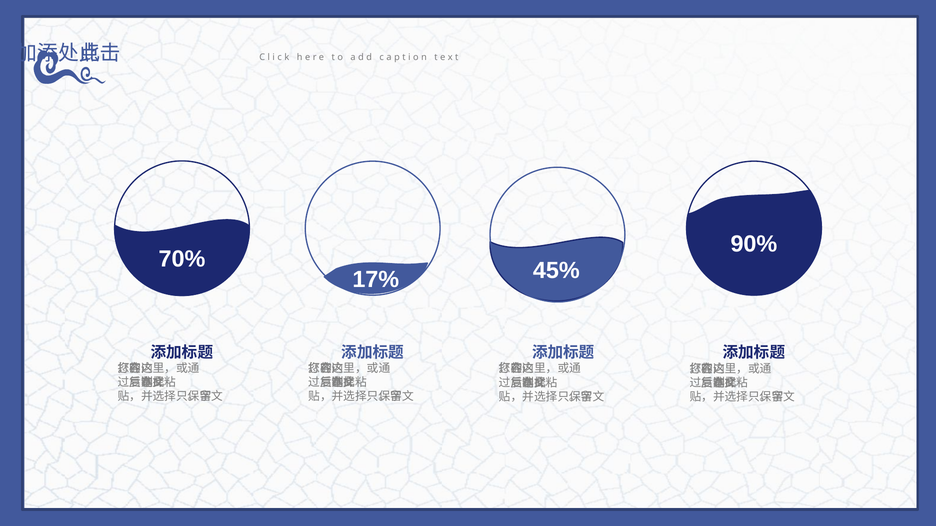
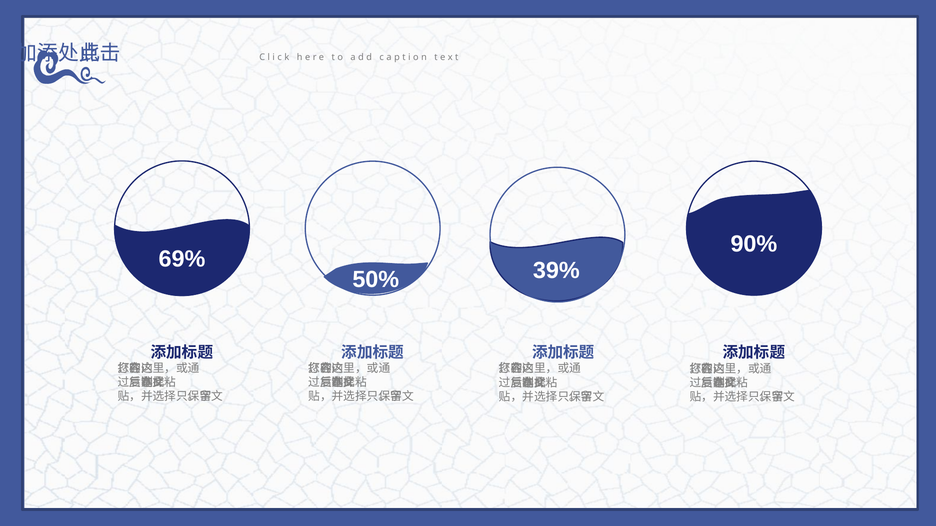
70%: 70% -> 69% (182, 260)
45%: 45% -> 39% (556, 271)
17%: 17% -> 50% (376, 280)
